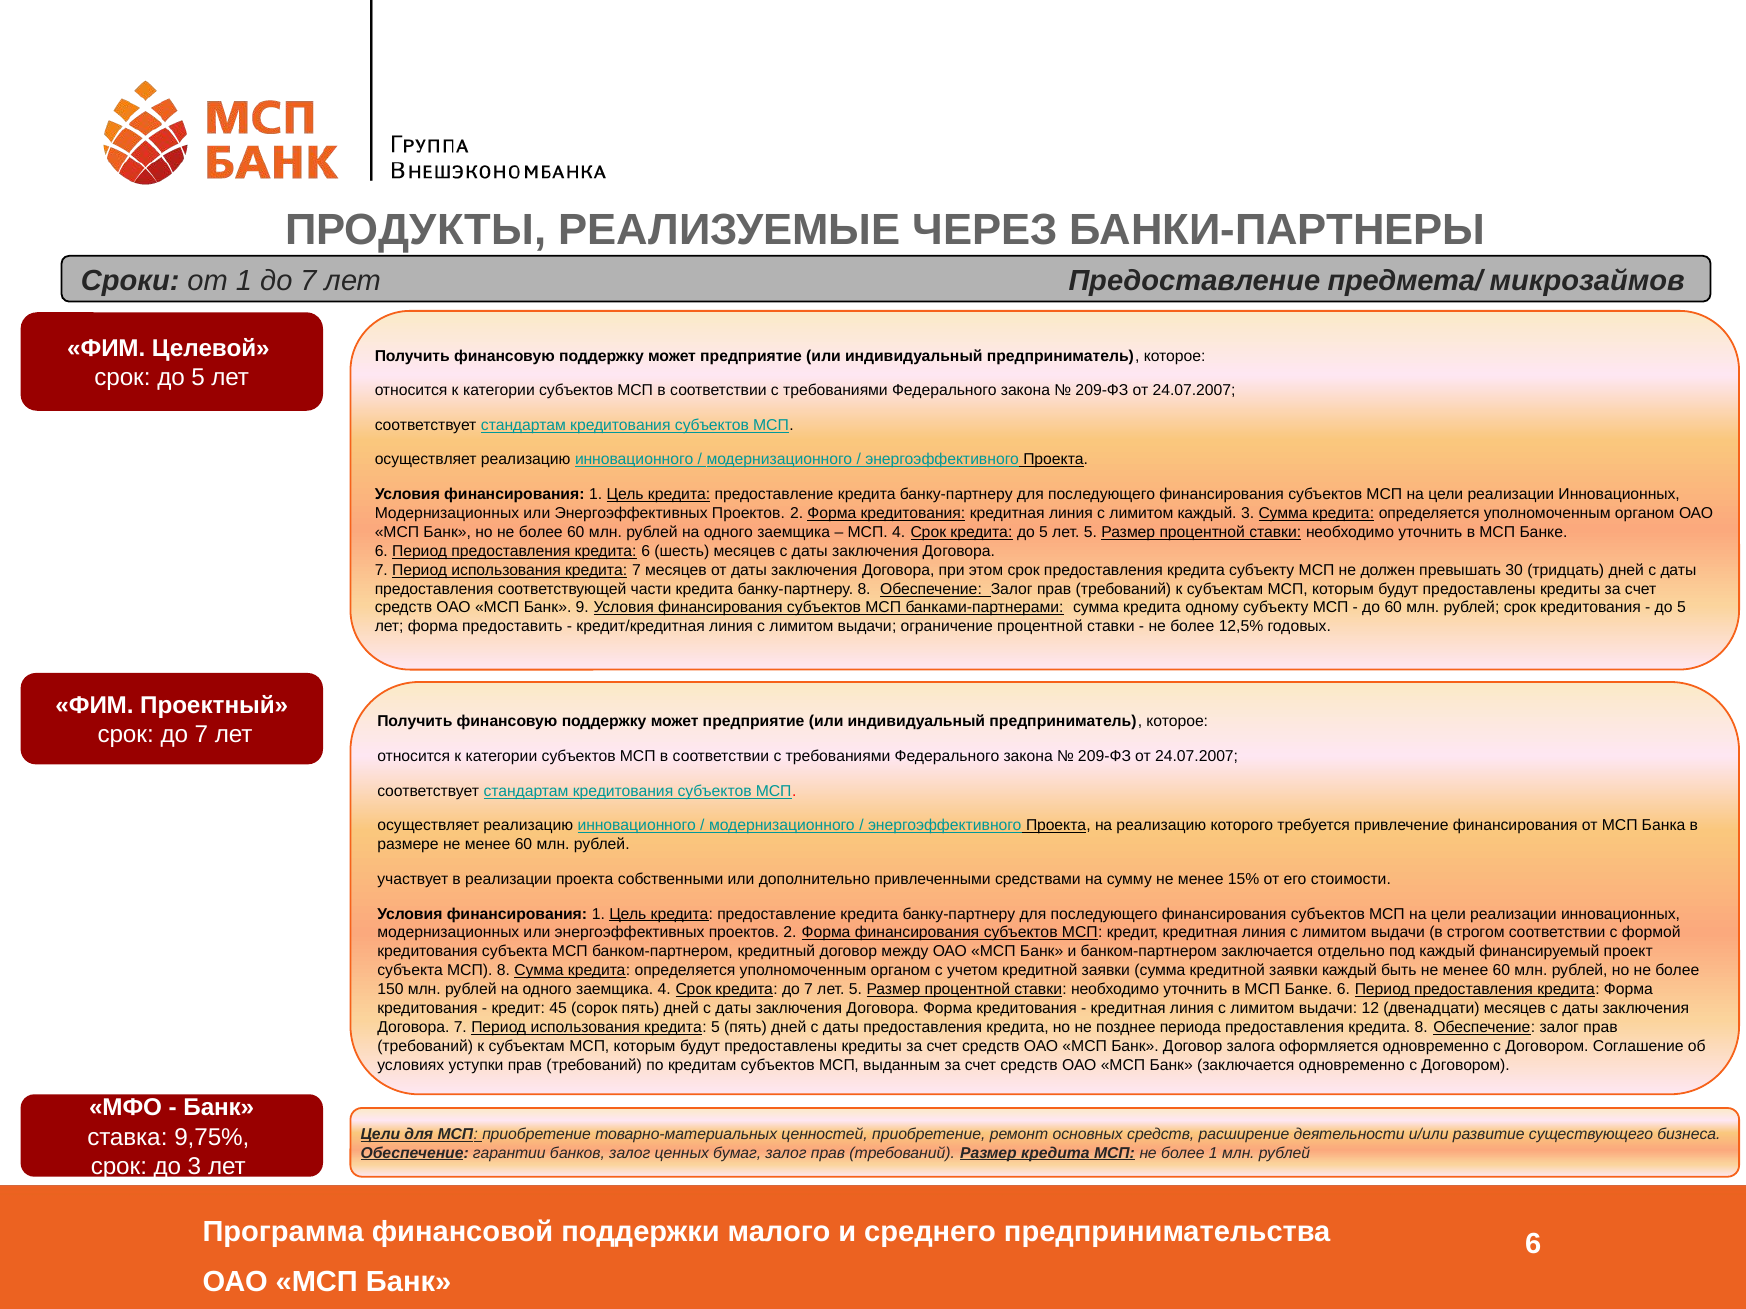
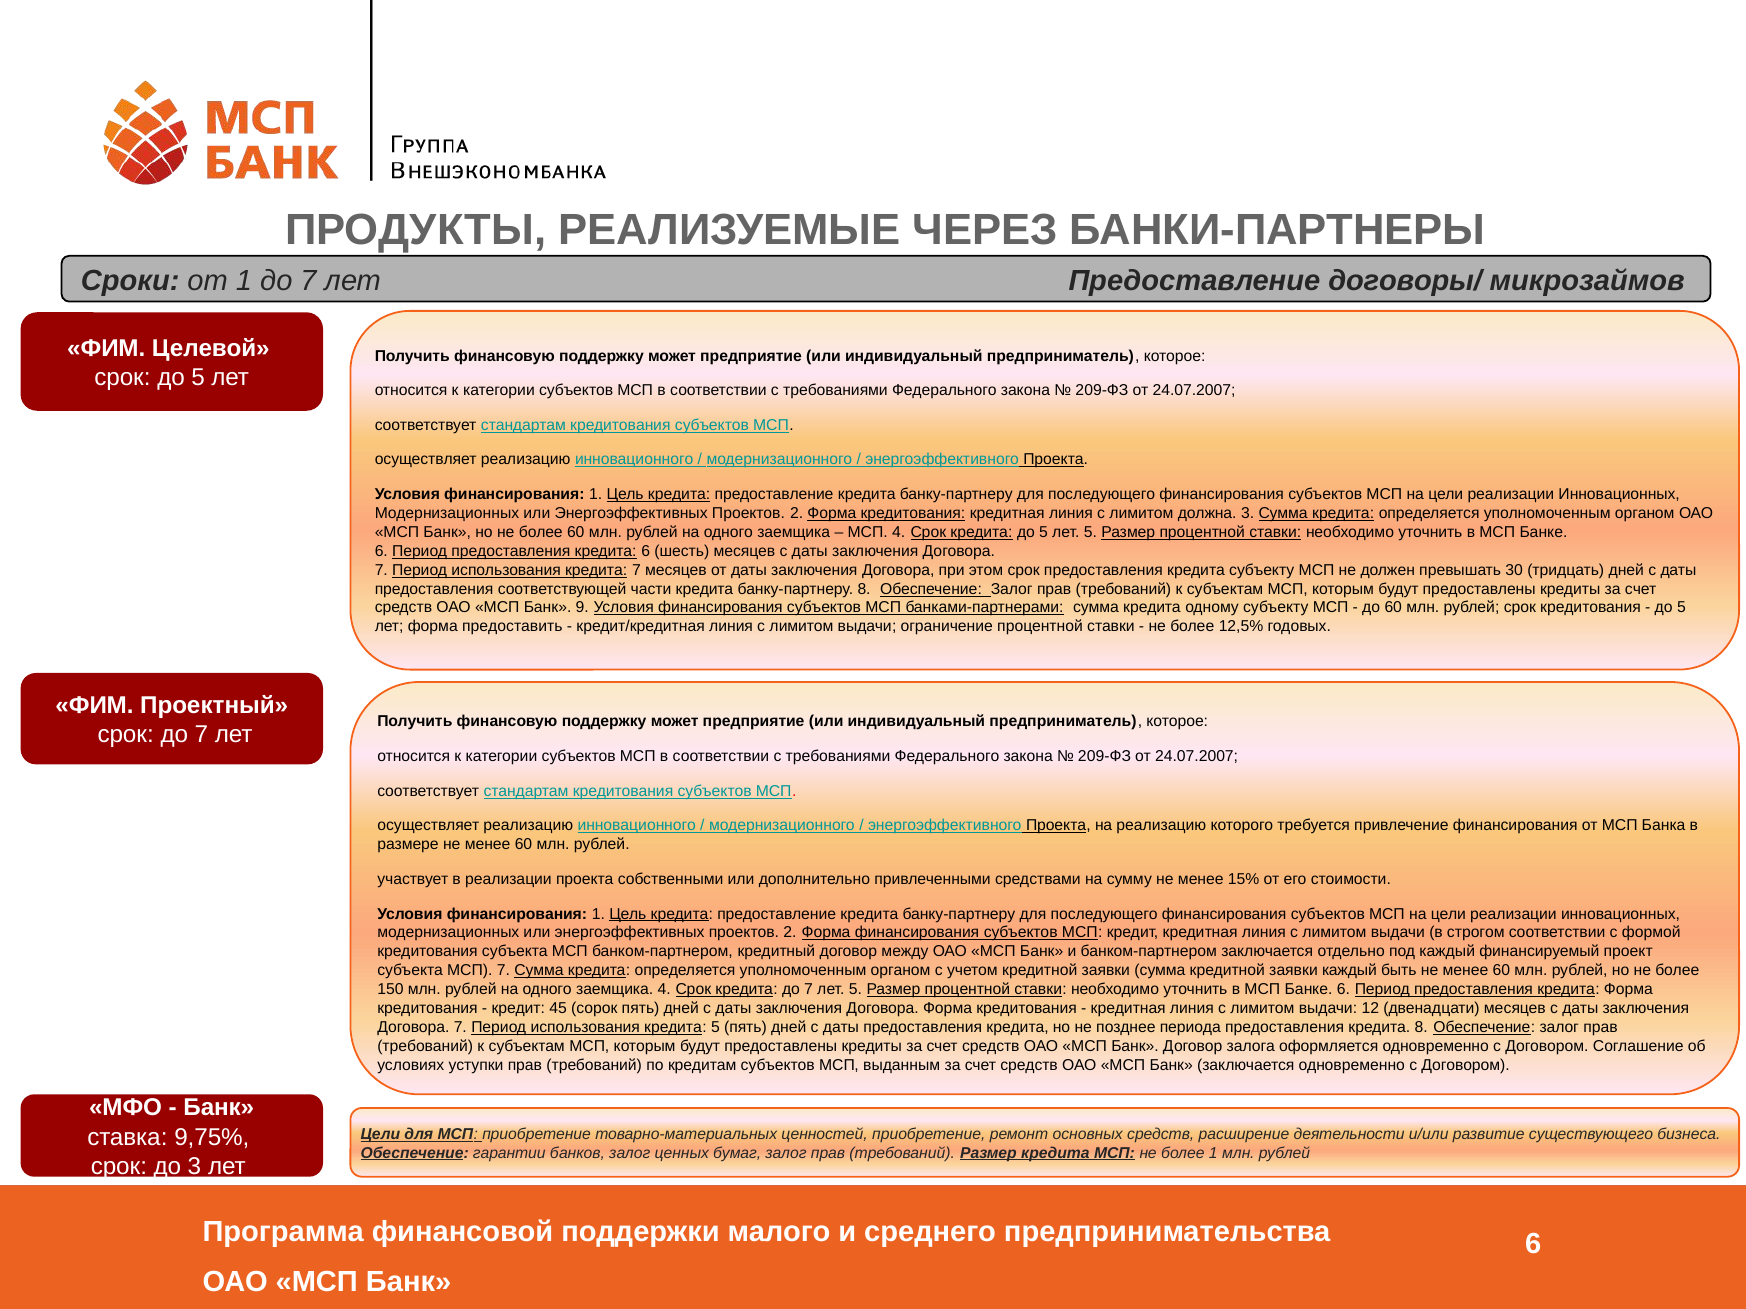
предмета/: предмета/ -> договоры/ (1405, 281)
лимитом каждый: каждый -> должна (1207, 514)
МСП 8: 8 -> 7 (503, 971)
